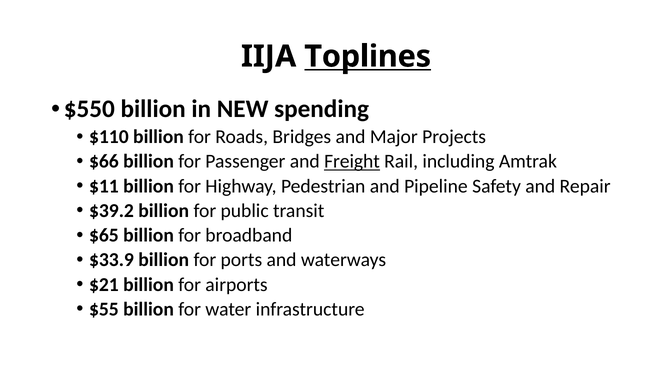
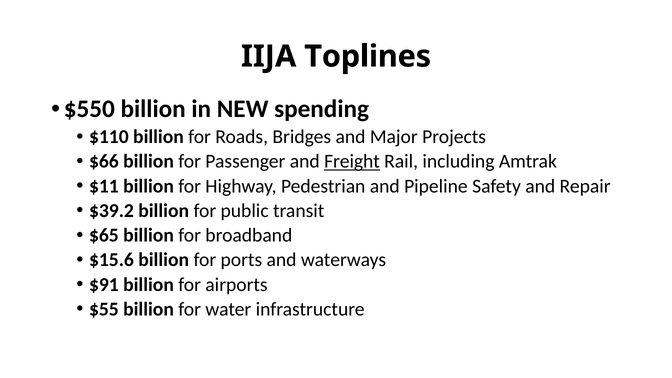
Toplines underline: present -> none (368, 56)
$33.9: $33.9 -> $15.6 (111, 260)
$21: $21 -> $91 (104, 285)
